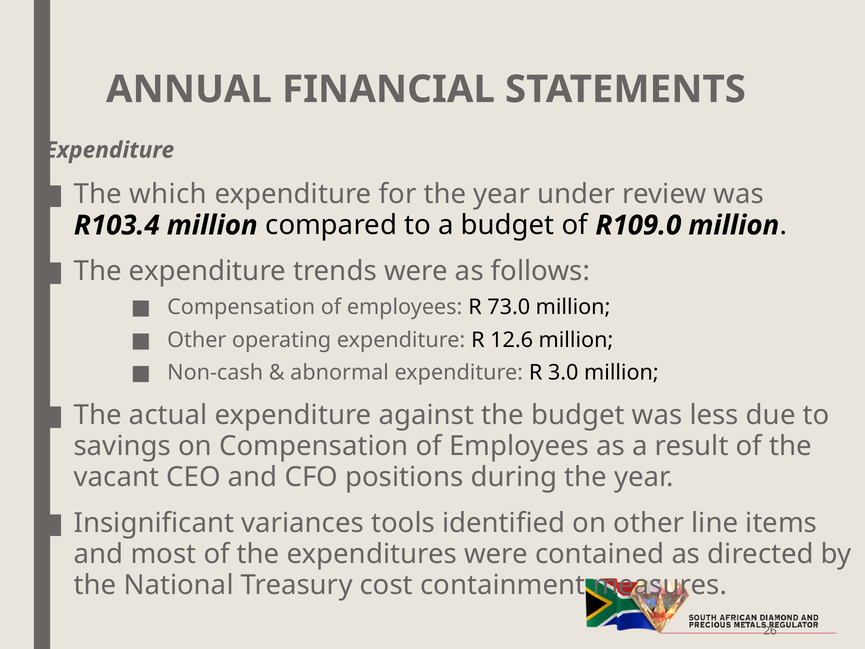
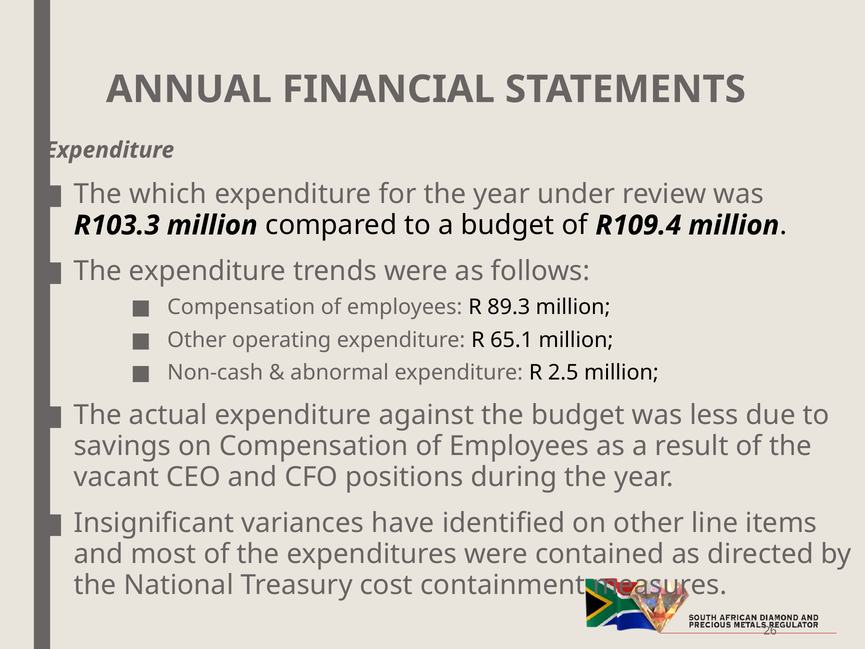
R103.4: R103.4 -> R103.3 (117, 225)
R109.0: R109.0 -> R109.4 (638, 225)
73.0: 73.0 -> 89.3 (509, 307)
12.6: 12.6 -> 65.1 (512, 340)
3.0: 3.0 -> 2.5 (563, 373)
tools: tools -> have (403, 523)
